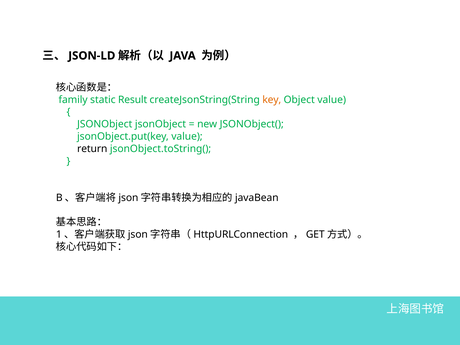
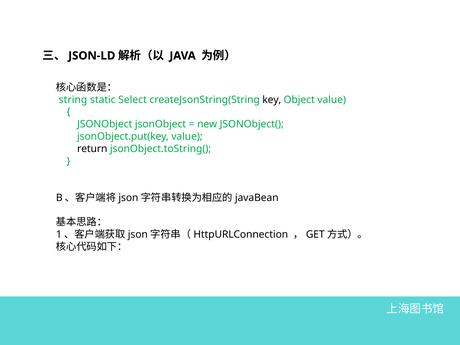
family: family -> string (73, 100)
Result: Result -> Select (133, 100)
key colour: orange -> black (272, 100)
